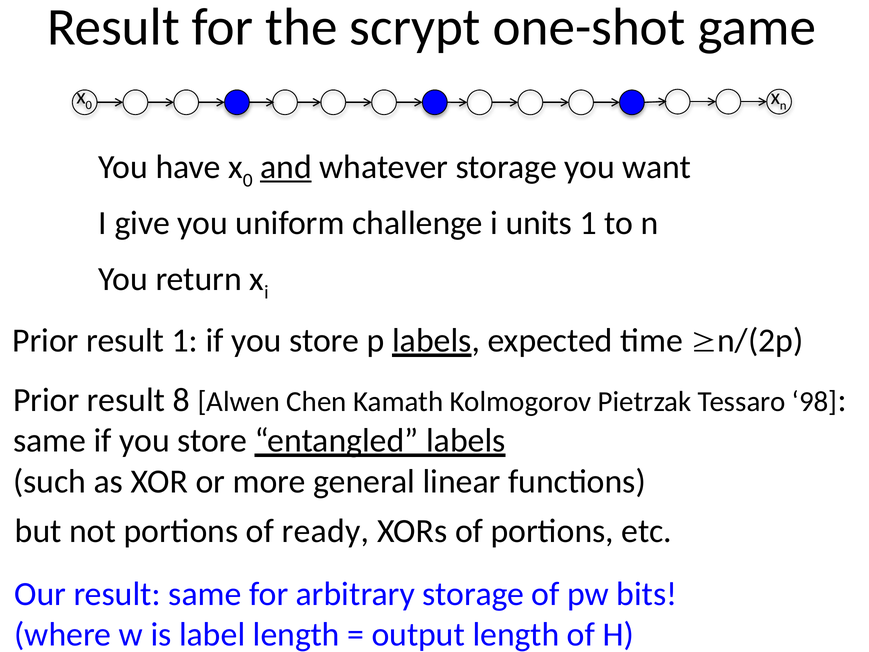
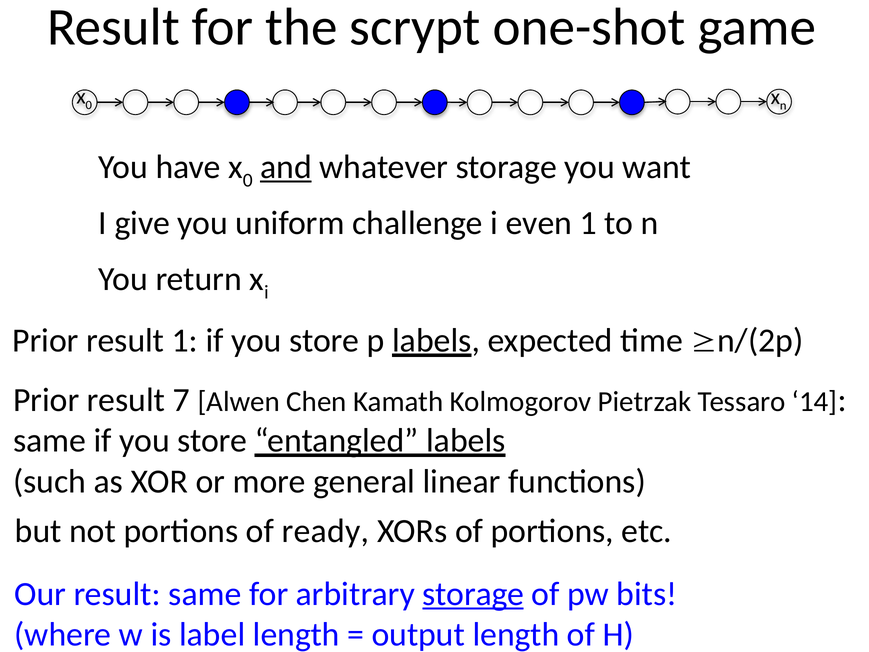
units: units -> even (539, 223)
8: 8 -> 7 (181, 400)
98: 98 -> 14 (815, 402)
storage underline: none -> present (473, 594)
